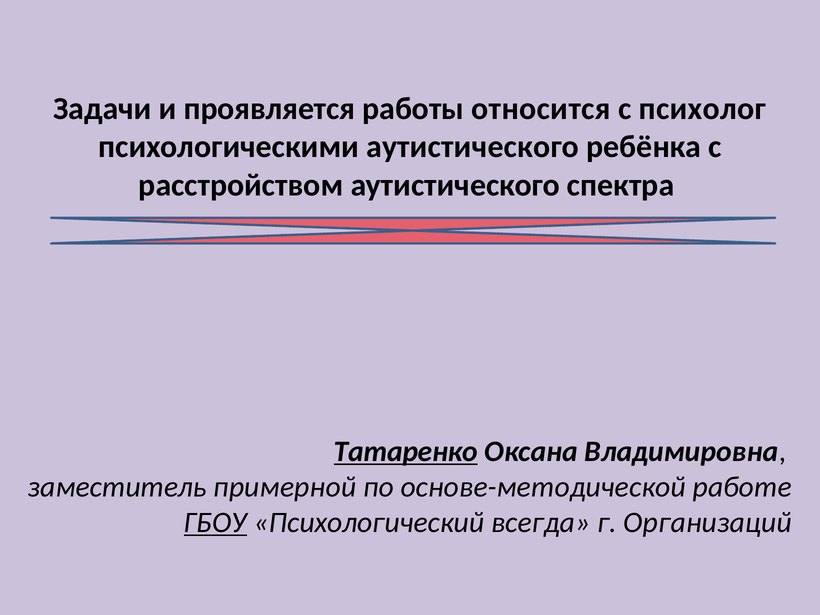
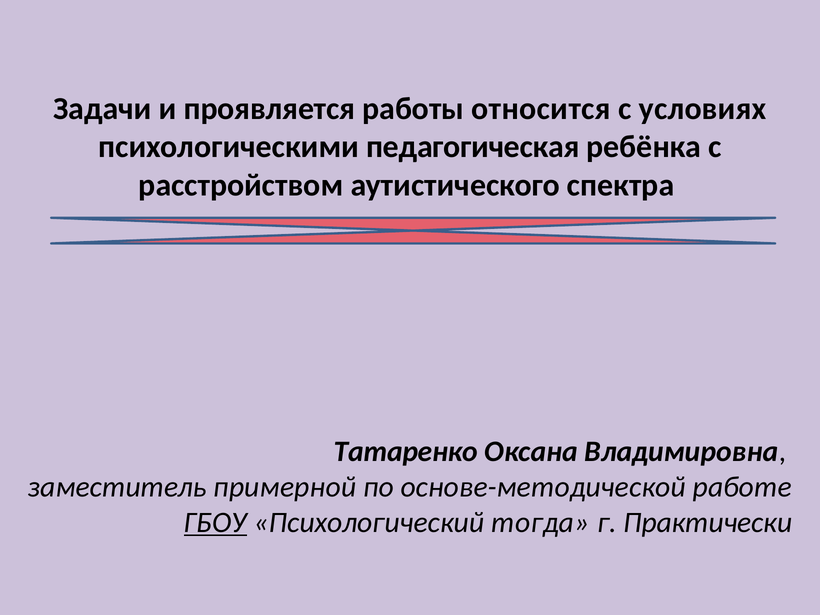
психолог: психолог -> условиях (703, 109)
психологическими аутистического: аутистического -> педагогическая (473, 147)
Татаренко underline: present -> none (406, 452)
всегда: всегда -> тогда (541, 523)
Организаций: Организаций -> Практически (708, 523)
